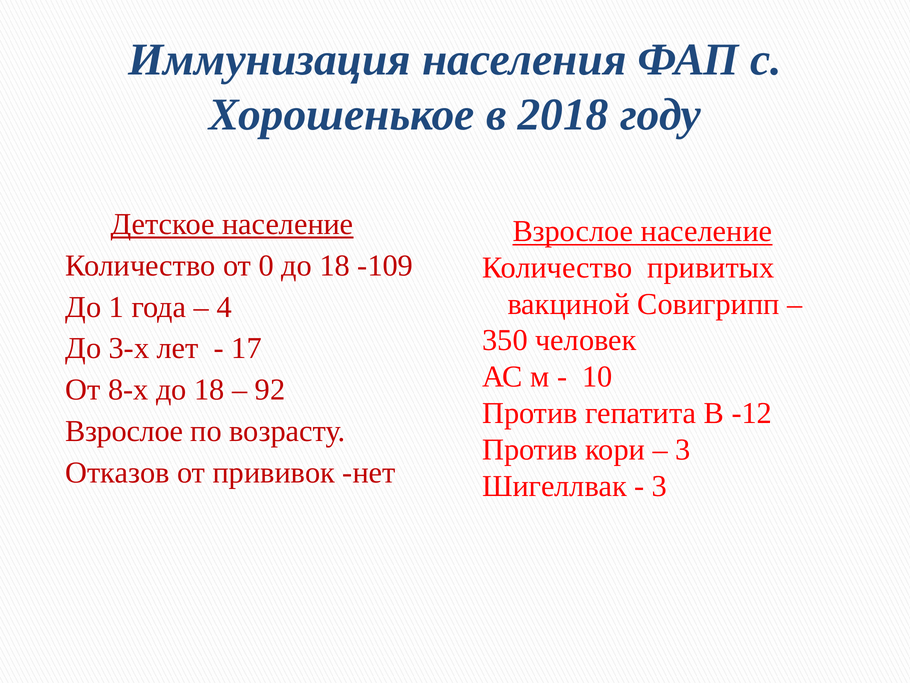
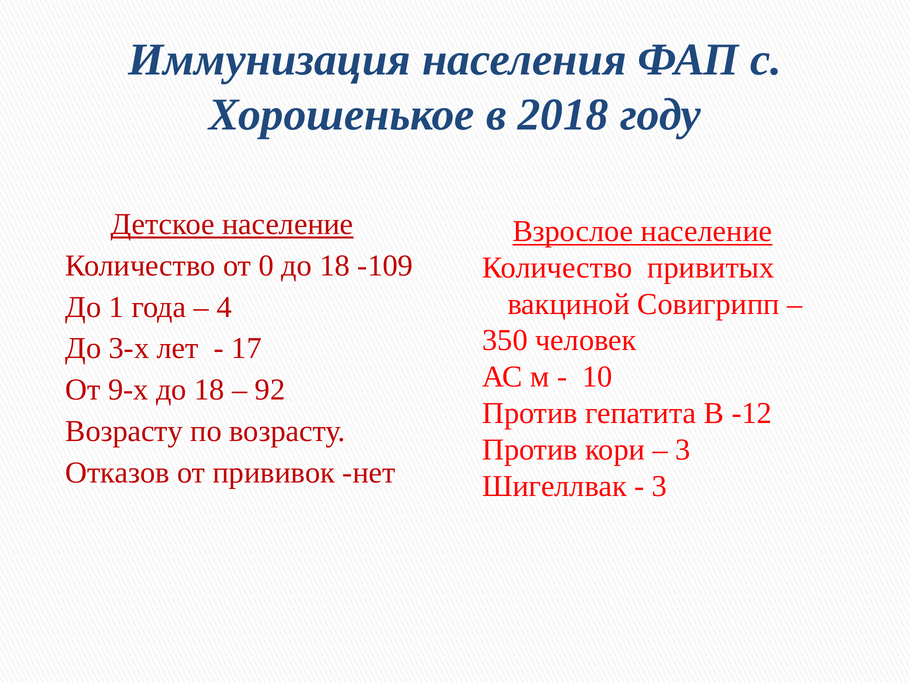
8-х: 8-х -> 9-х (128, 390)
Взрослое: Взрослое -> Возрасту (124, 431)
